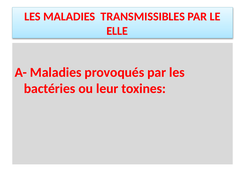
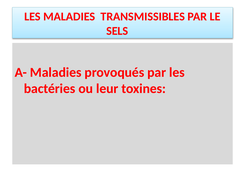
ELLE: ELLE -> SELS (117, 31)
